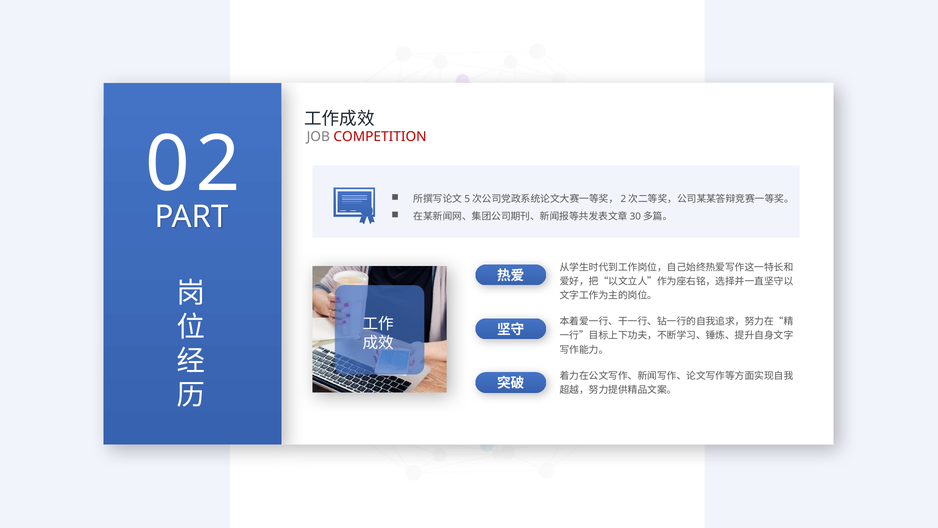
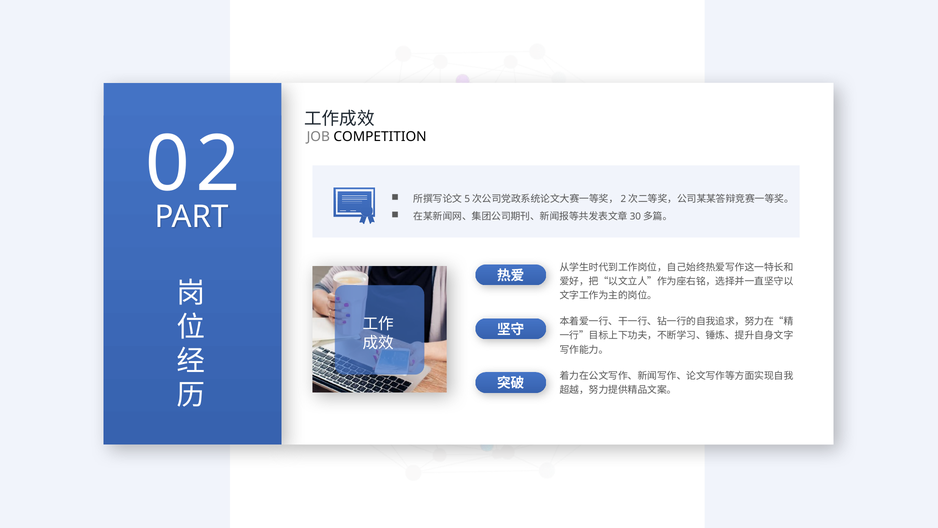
COMPETITION colour: red -> black (380, 137)
